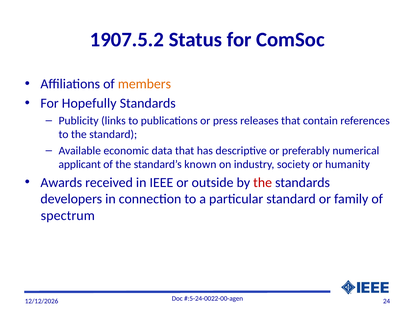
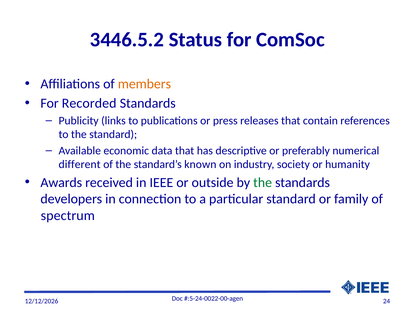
1907.5.2: 1907.5.2 -> 3446.5.2 (127, 40)
Hopefully: Hopefully -> Recorded (89, 103)
applicant: applicant -> different (80, 165)
the colour: red -> green (263, 183)
